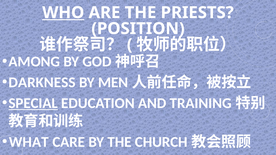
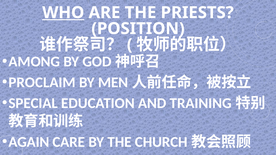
DARKNESS: DARKNESS -> PROCLAIM (42, 83)
SPECIAL underline: present -> none (33, 103)
WHAT: WHAT -> AGAIN (29, 142)
